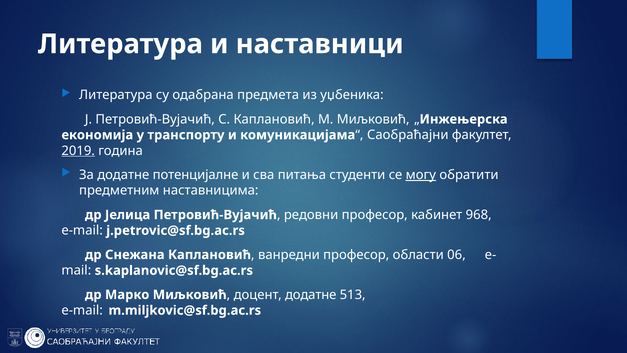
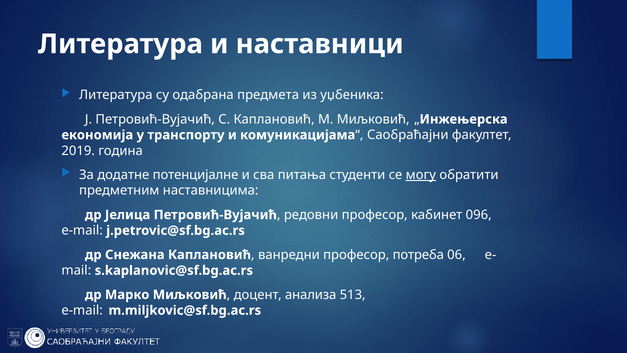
2019 underline: present -> none (78, 151)
968: 968 -> 096 (479, 215)
области: области -> потреба (418, 255)
доцент додатне: додатне -> анализа (311, 294)
